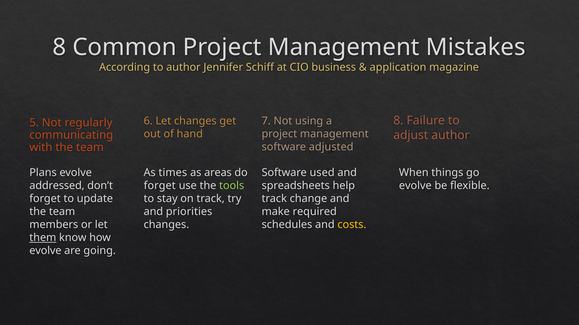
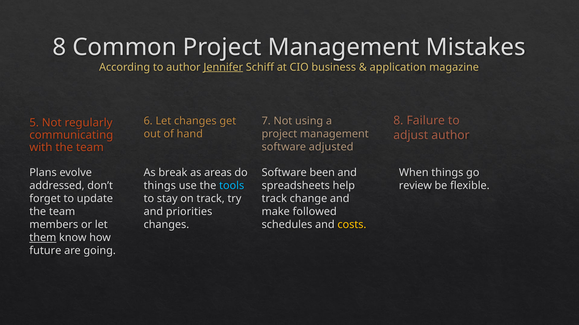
Jennifer underline: none -> present (223, 67)
times: times -> break (173, 173)
used: used -> been (322, 173)
forget: forget -> things (160, 186)
tools colour: light green -> light blue (232, 186)
evolve: evolve -> review (415, 186)
required: required -> followed (315, 212)
evolve: evolve -> future (45, 251)
